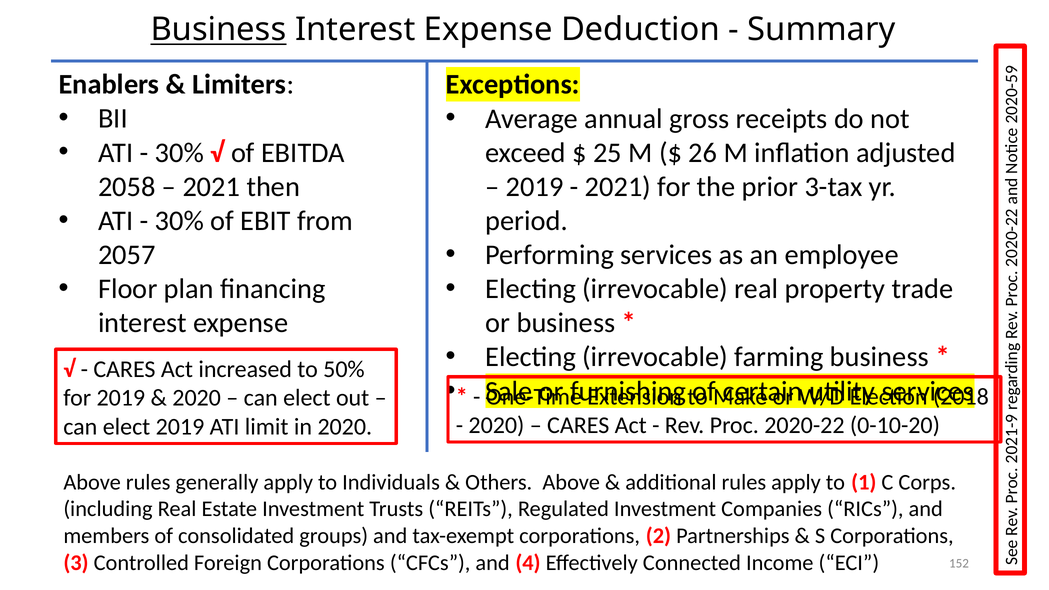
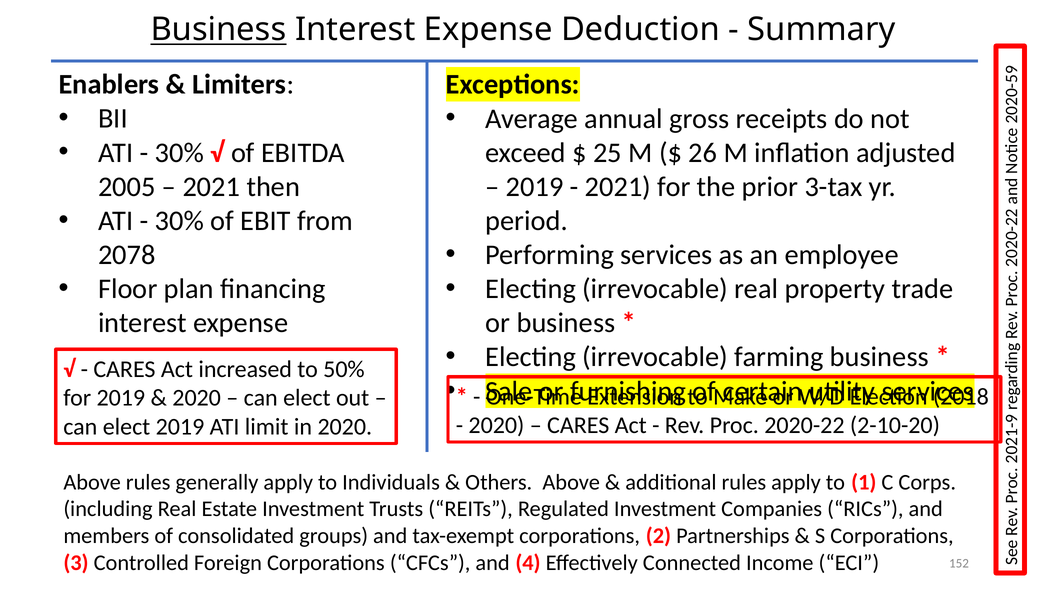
2058: 2058 -> 2005 (127, 187)
2057: 2057 -> 2078 (127, 255)
0-10-20: 0-10-20 -> 2-10-20 (895, 425)
